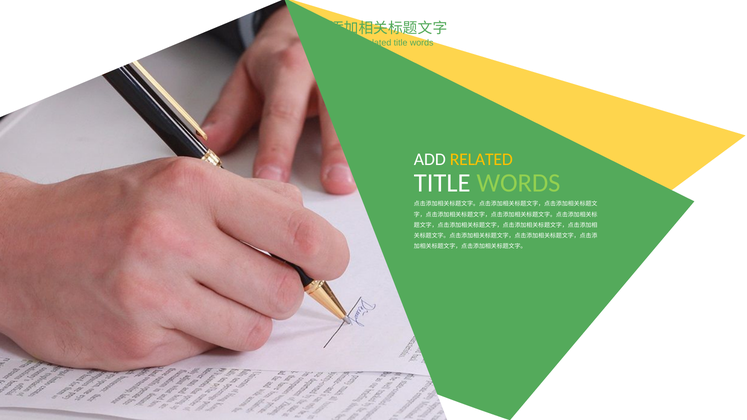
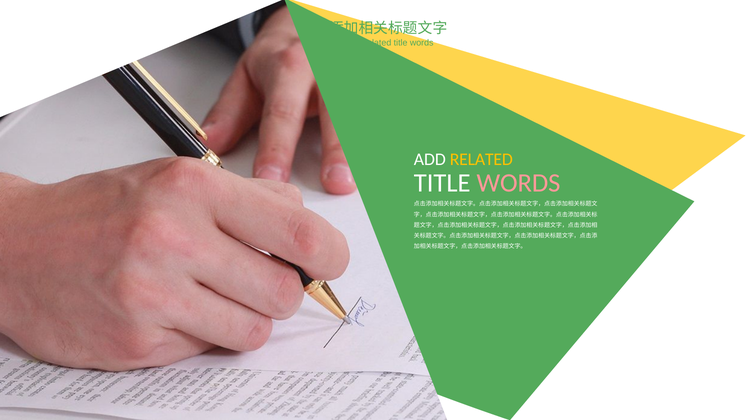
WORDS colour: light green -> pink (518, 183)
